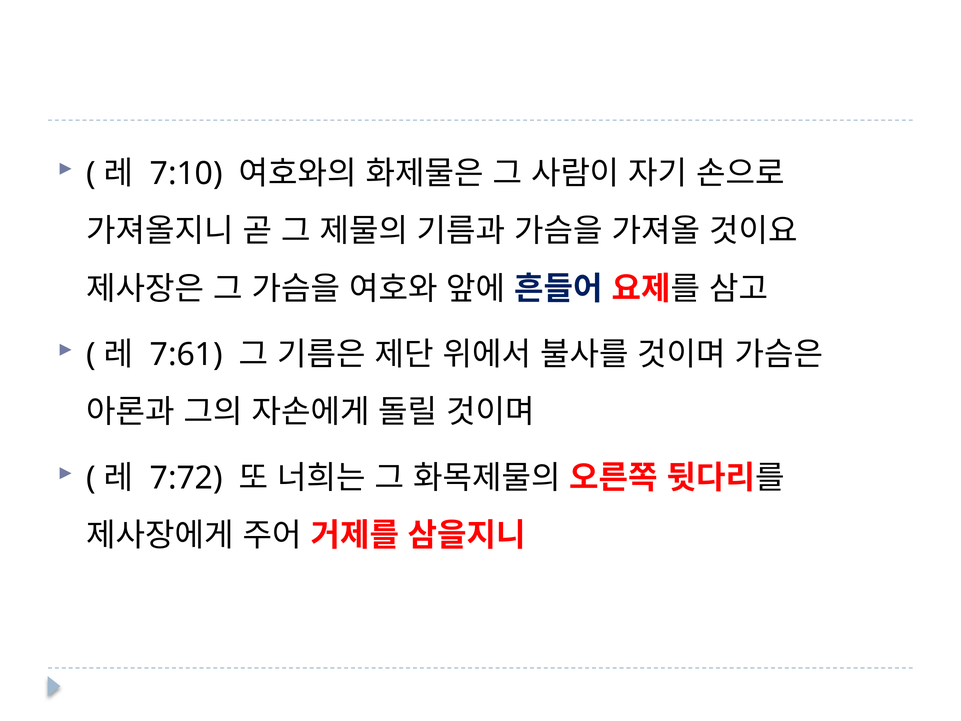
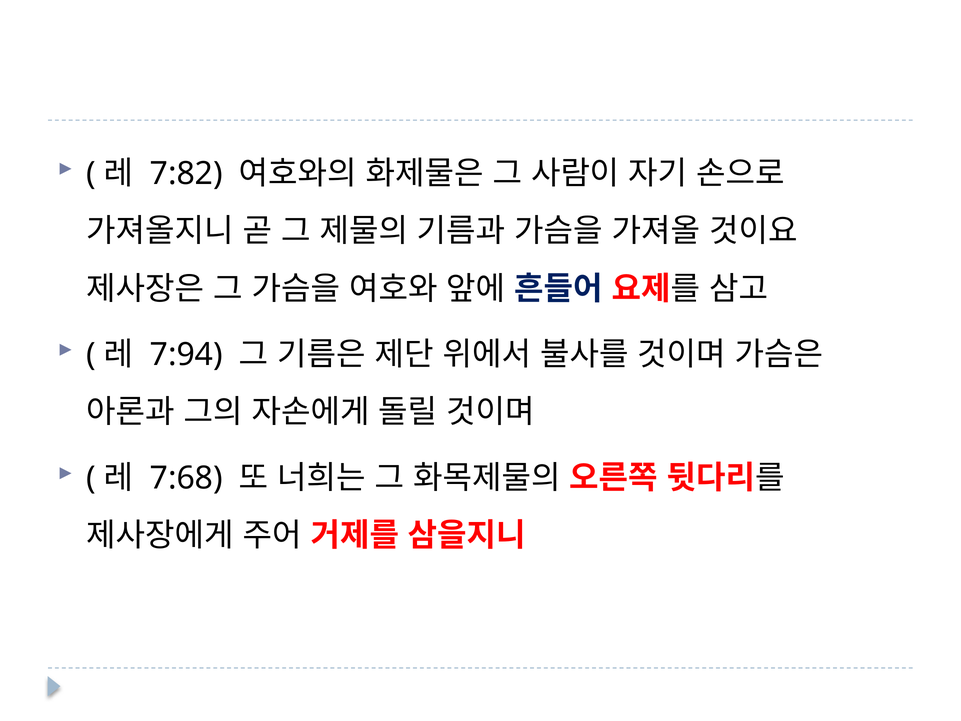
7:10: 7:10 -> 7:82 (186, 174)
7:61: 7:61 -> 7:94 (186, 355)
7:72: 7:72 -> 7:68 (186, 478)
